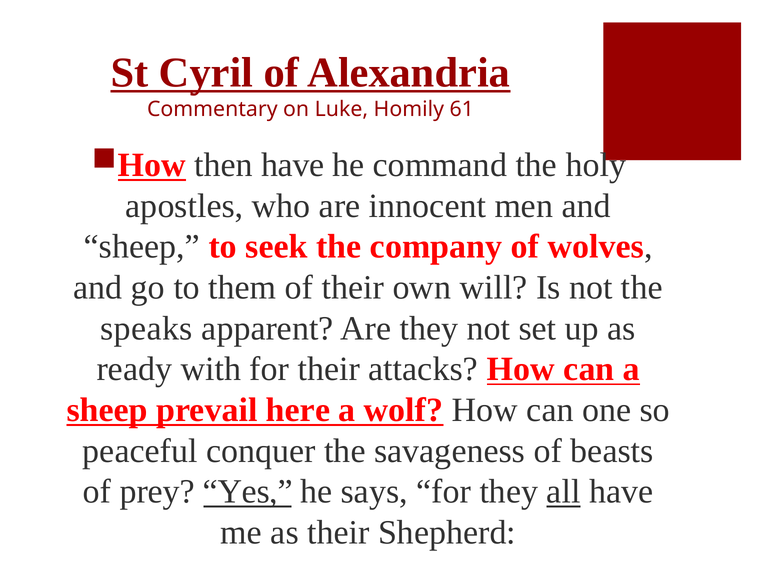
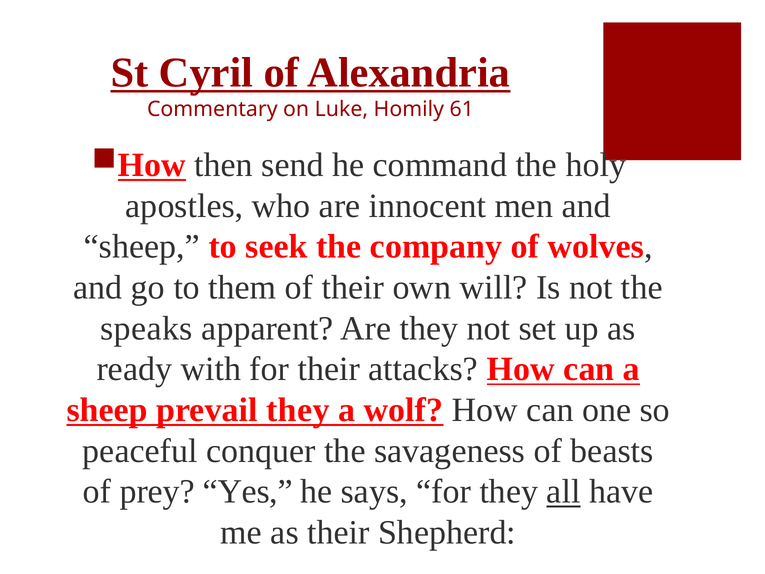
then have: have -> send (293, 165)
prevail here: here -> they (298, 410)
Yes underline: present -> none (248, 492)
